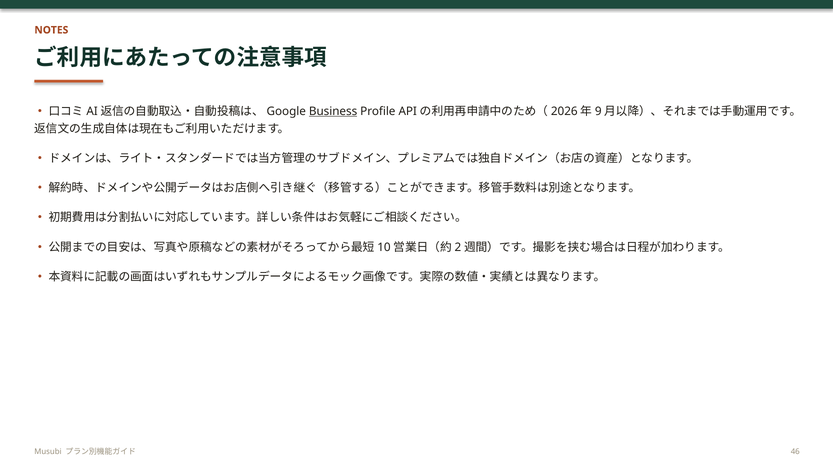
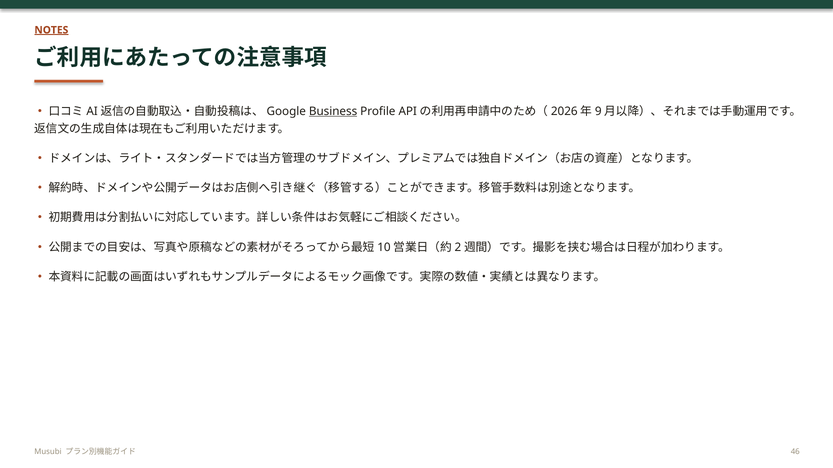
NOTES underline: none -> present (51, 30)
